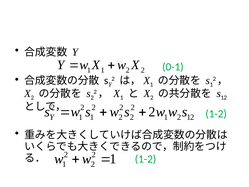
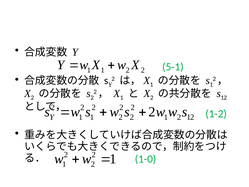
0-1: 0-1 -> 5-1 (173, 67)
1-2: 1-2 -> 1-0 (146, 159)
